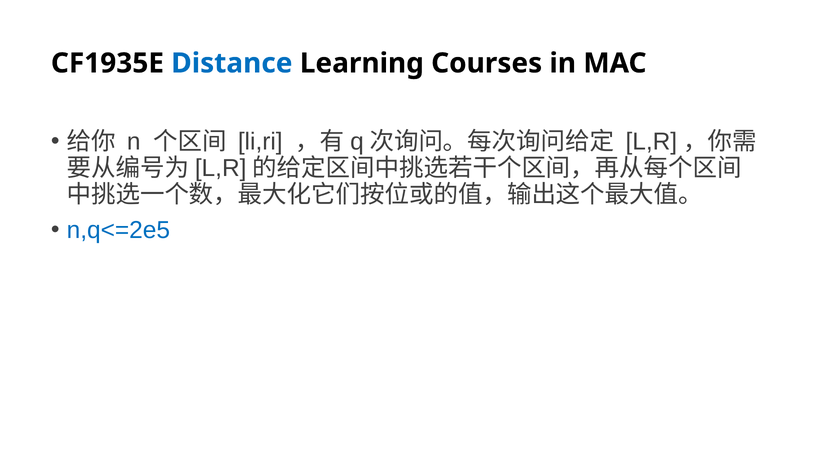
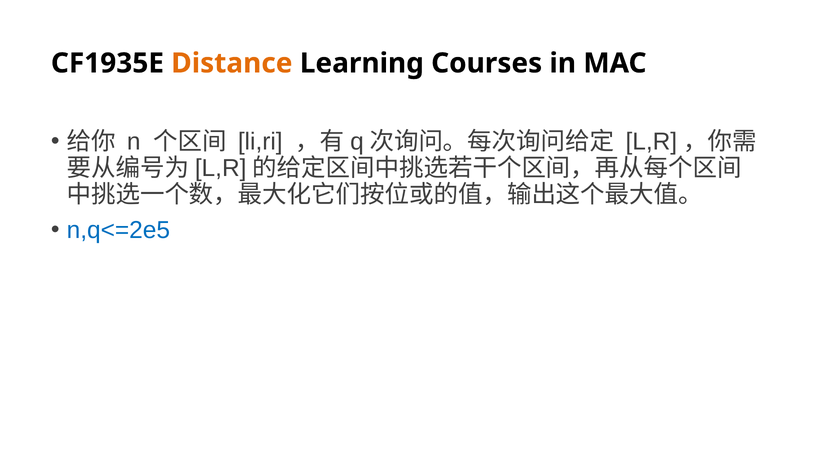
Distance colour: blue -> orange (232, 63)
